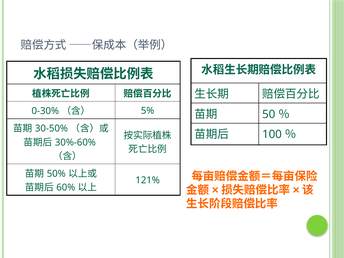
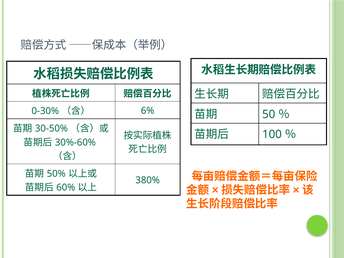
5%: 5% -> 6% (148, 111)
121%: 121% -> 380% (148, 180)
